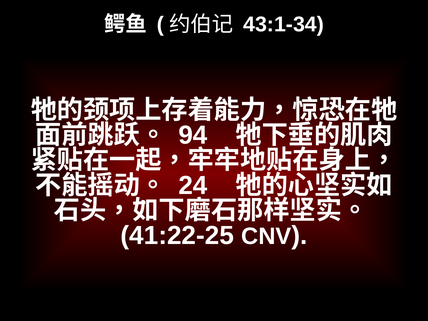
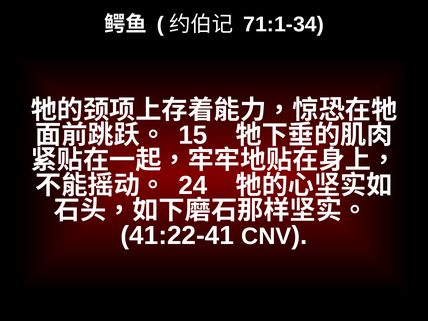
43:1-34: 43:1-34 -> 71:1-34 (284, 24)
94: 94 -> 15 (193, 135)
41:22-25: 41:22-25 -> 41:22-41 (177, 236)
